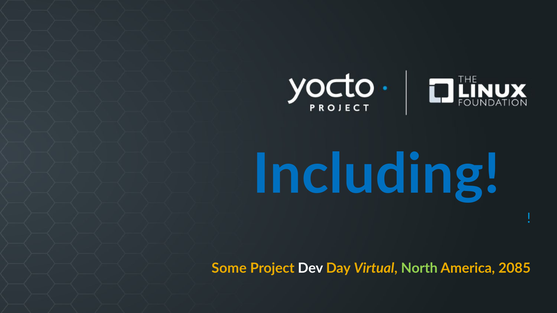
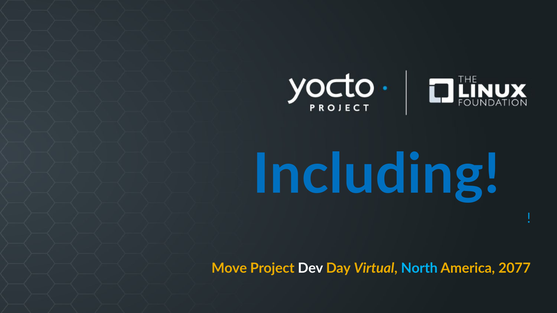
Some: Some -> Move (229, 268)
North colour: light green -> light blue (419, 268)
2085: 2085 -> 2077 (515, 268)
